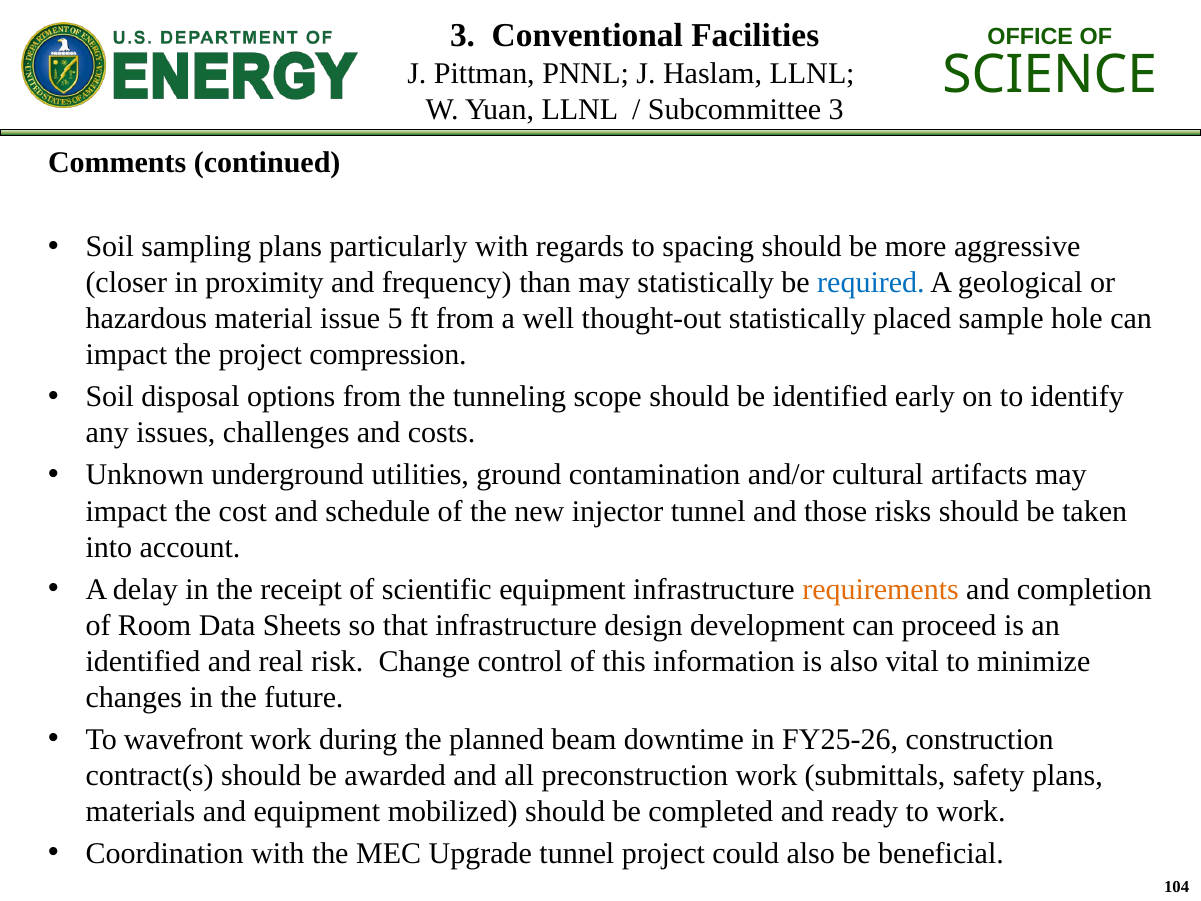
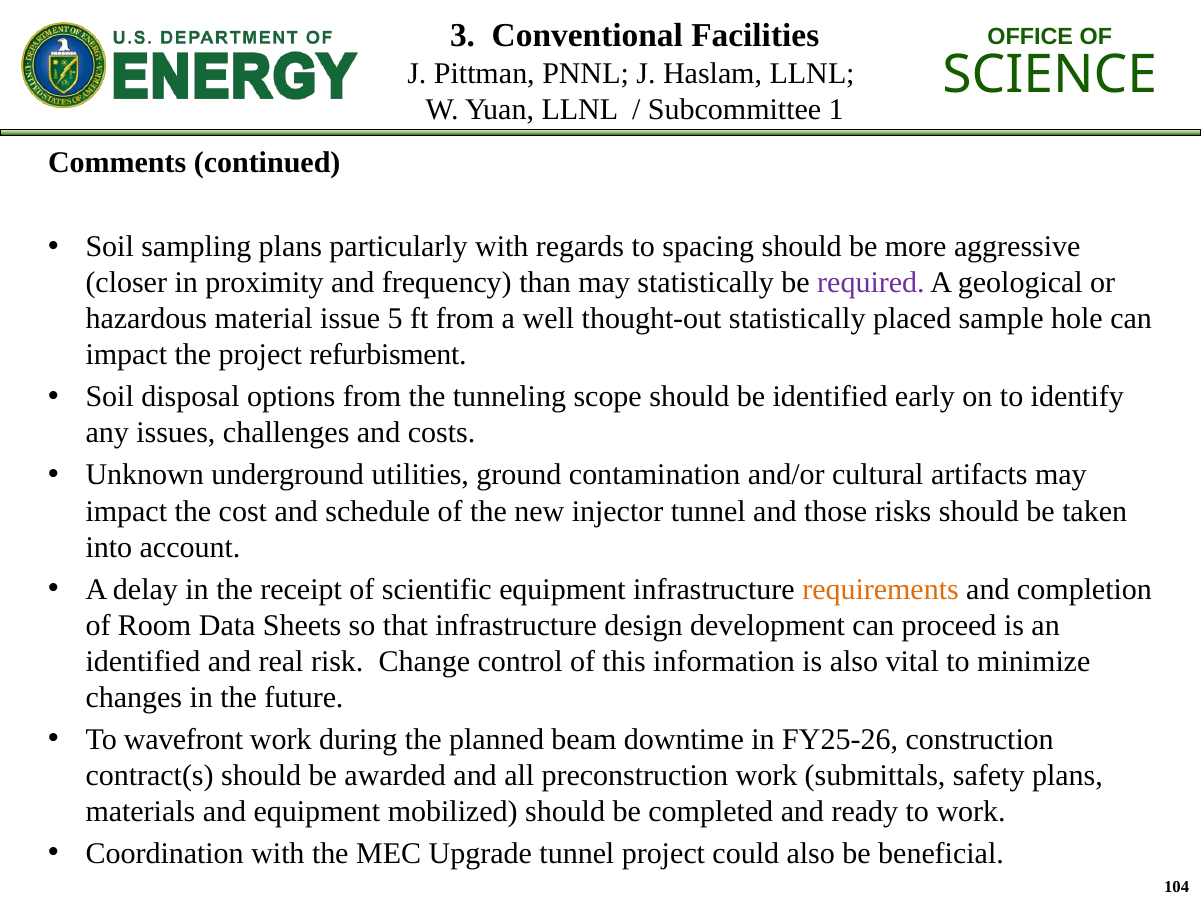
Subcommittee 3: 3 -> 1 (836, 110)
required colour: blue -> purple (871, 283)
compression: compression -> refurbisment (388, 355)
